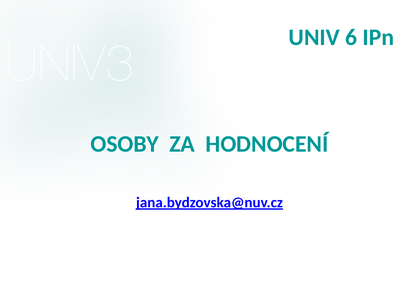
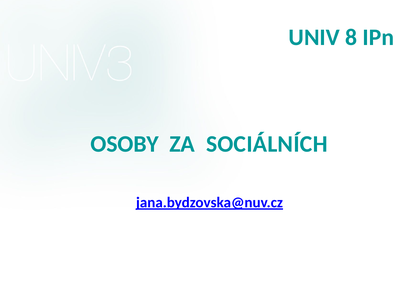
6: 6 -> 8 (351, 37)
HODNOCENÍ: HODNOCENÍ -> SOCIÁLNÍCH (267, 144)
